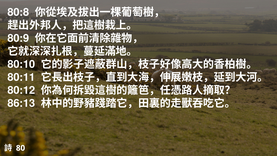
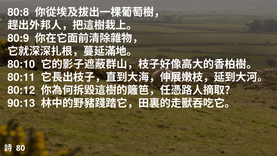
86:13: 86:13 -> 90:13 (21, 103)
